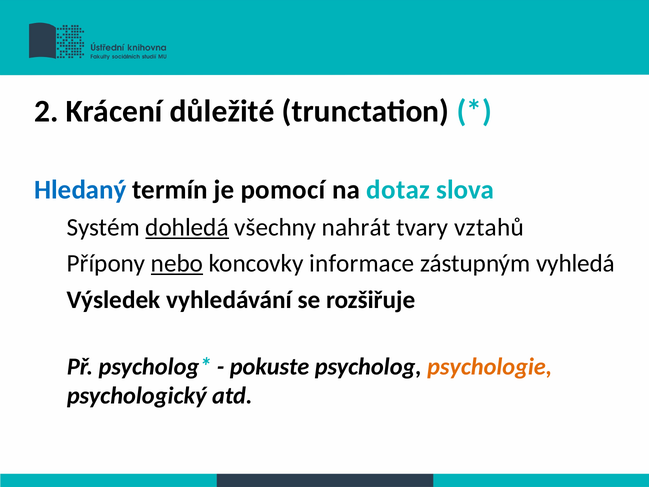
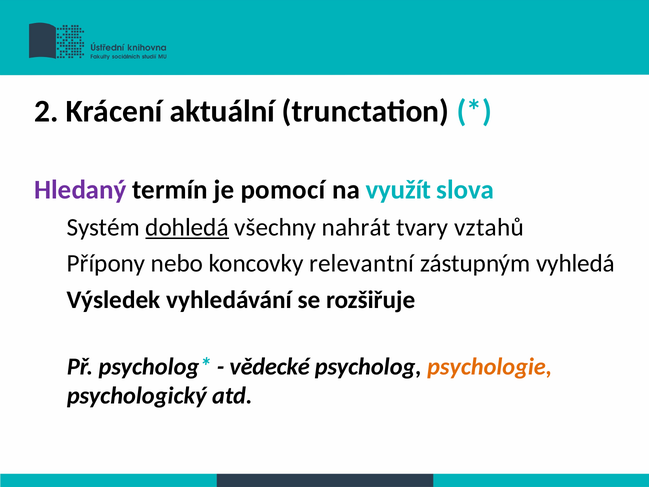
důležité: důležité -> aktuální (222, 111)
Hledaný colour: blue -> purple (80, 190)
dotaz: dotaz -> využít (398, 190)
nebo underline: present -> none (177, 263)
informace: informace -> relevantní (362, 263)
pokuste: pokuste -> vědecké (270, 366)
